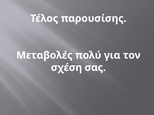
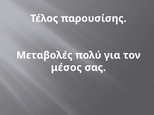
σχέση: σχέση -> μέσος (66, 68)
